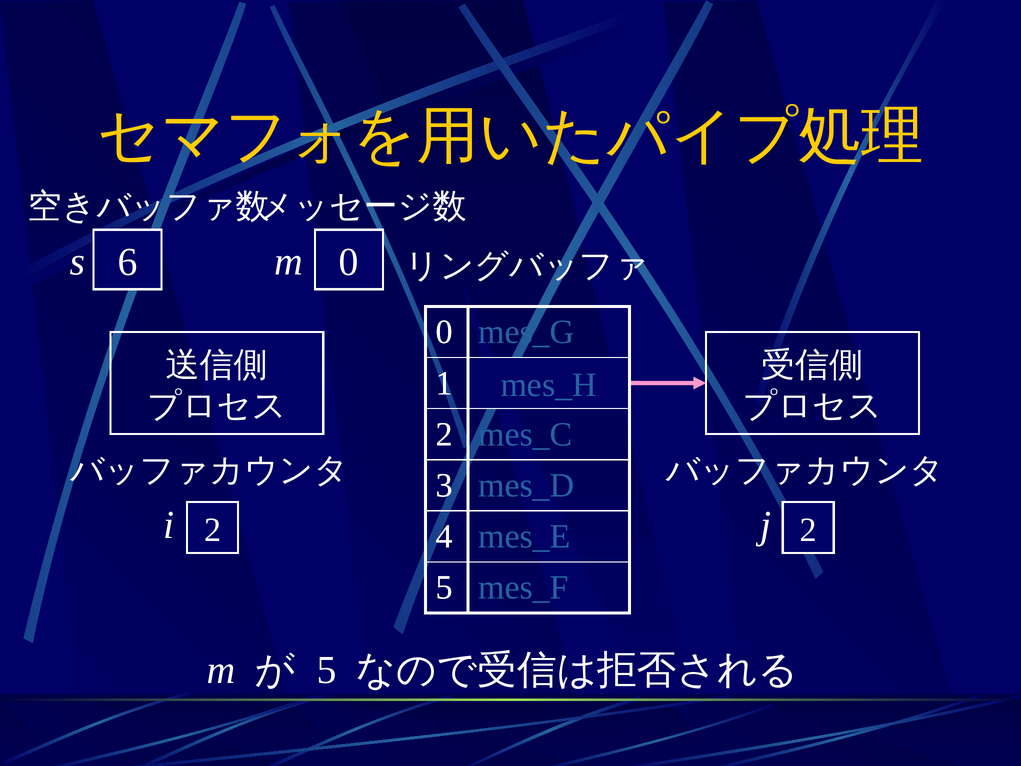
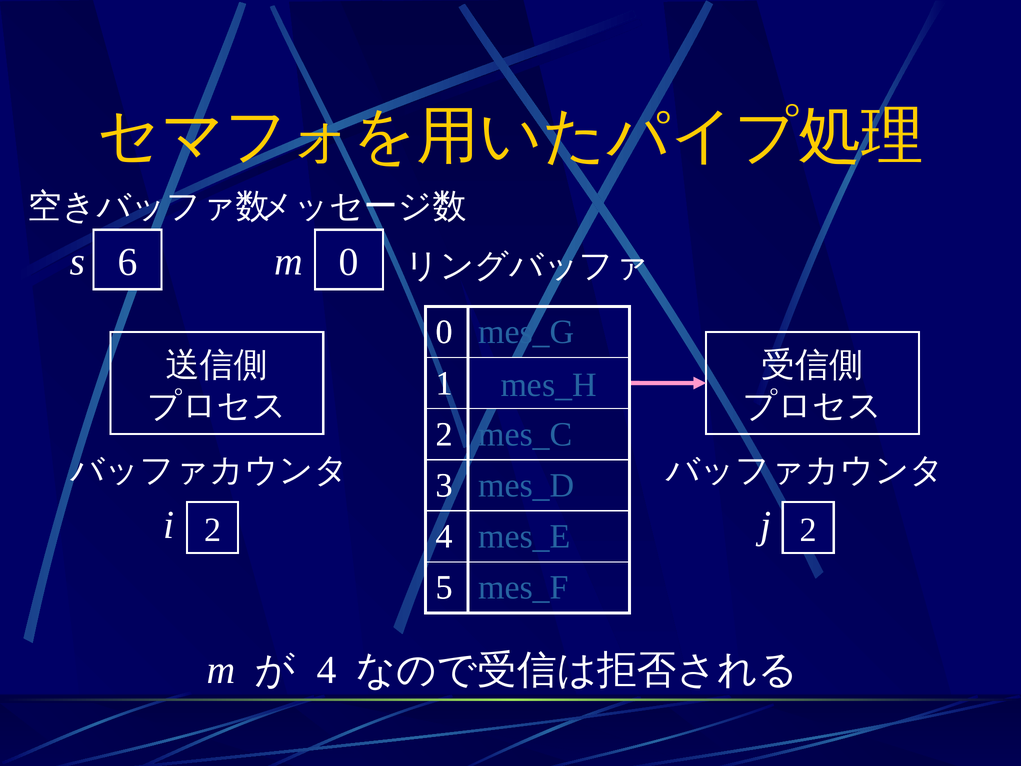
5: 5 -> 4 (327, 670)
